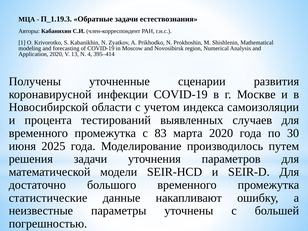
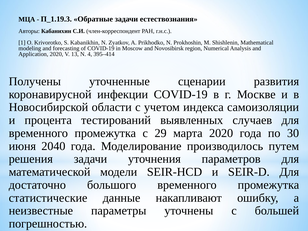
83: 83 -> 29 (161, 133)
2025: 2025 -> 2040 (53, 146)
